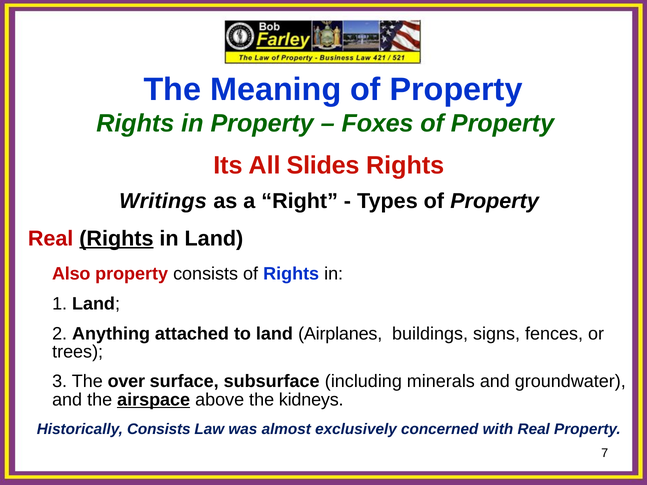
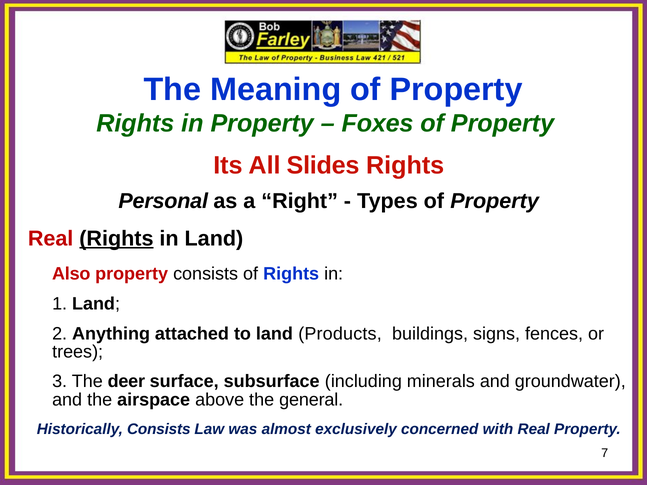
Writings: Writings -> Personal (163, 201)
Airplanes: Airplanes -> Products (340, 334)
over: over -> deer (126, 382)
airspace underline: present -> none (154, 400)
kidneys: kidneys -> general (311, 400)
